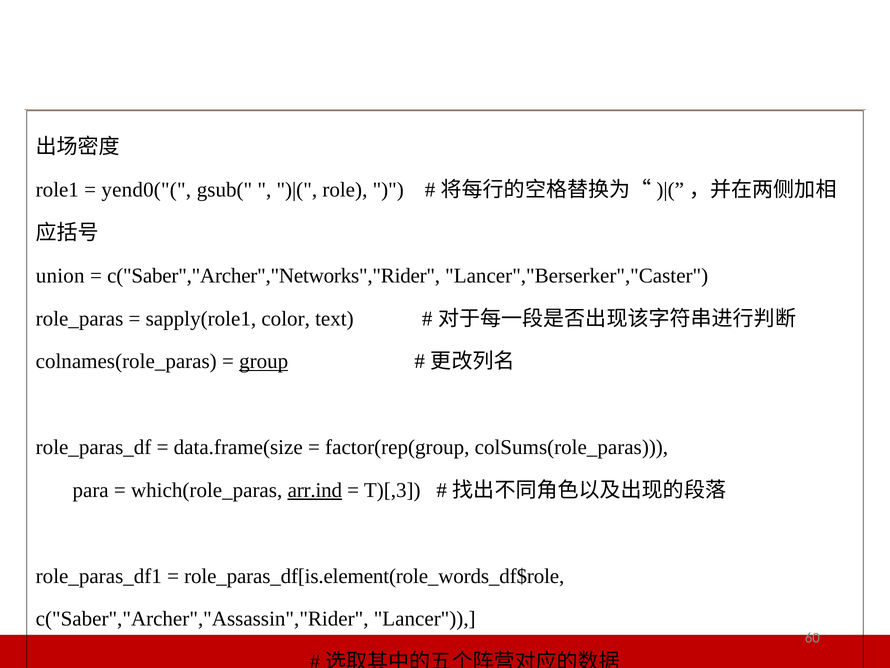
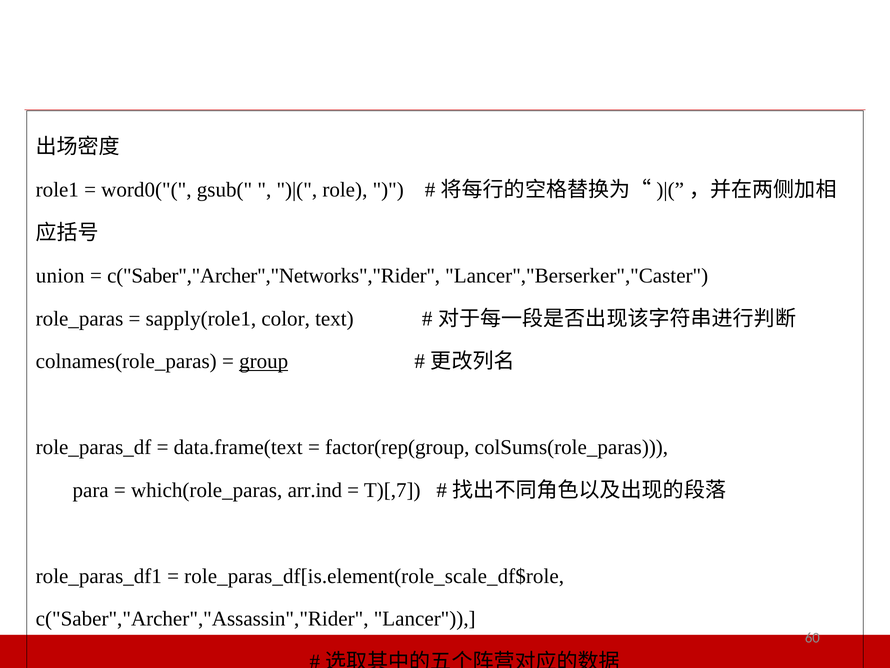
yend0("(: yend0("( -> word0("( (146, 190)
data.frame(size: data.frame(size -> data.frame(text (238, 447)
arr.ind underline: present -> none (315, 490)
T)[,3: T)[,3 -> T)[,7 (392, 490)
role_paras_df[is.element(role_words_df$role: role_paras_df[is.element(role_words_df$role -> role_paras_df[is.element(role_scale_df$role (374, 576)
